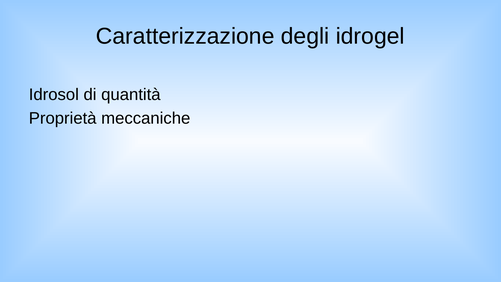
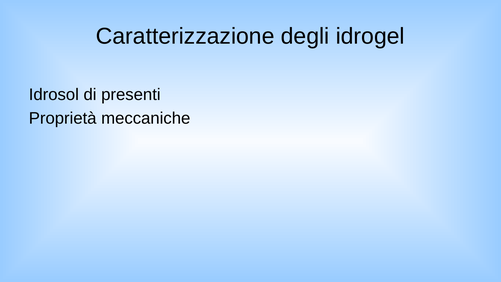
quantità: quantità -> presenti (131, 95)
